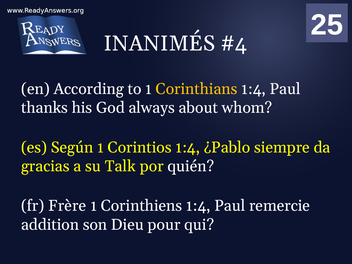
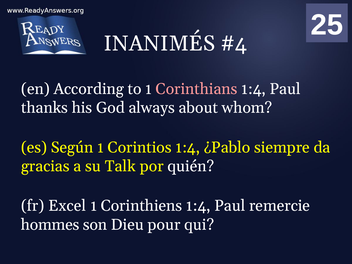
Corinthians colour: yellow -> pink (197, 89)
Frère: Frère -> Excel (67, 206)
addition: addition -> hommes (50, 225)
